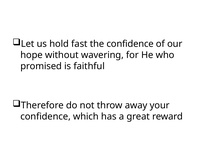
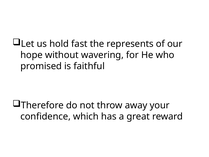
the confidence: confidence -> represents (130, 44)
